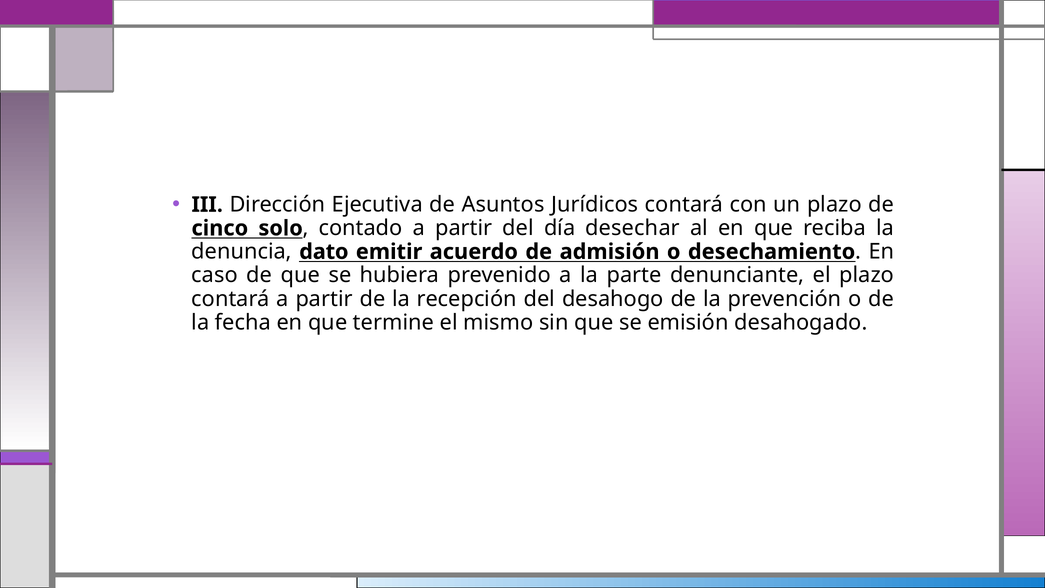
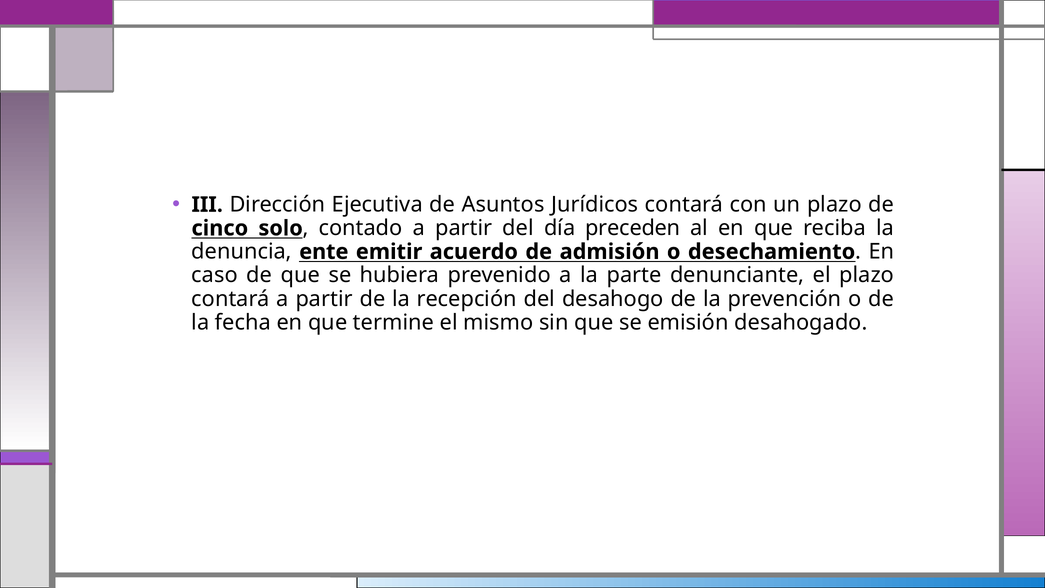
desechar: desechar -> preceden (633, 228)
dato: dato -> ente (324, 252)
